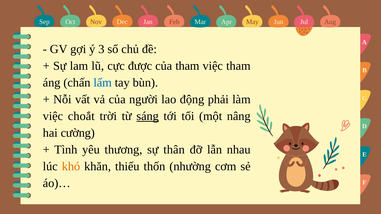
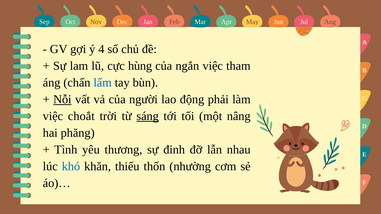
3: 3 -> 4 (101, 49)
được: được -> hùng (140, 66)
của tham: tham -> ngắn (187, 66)
Nỗi underline: none -> present (62, 99)
cường: cường -> phăng (78, 133)
thân: thân -> đinh (174, 150)
khó colour: orange -> blue (71, 167)
